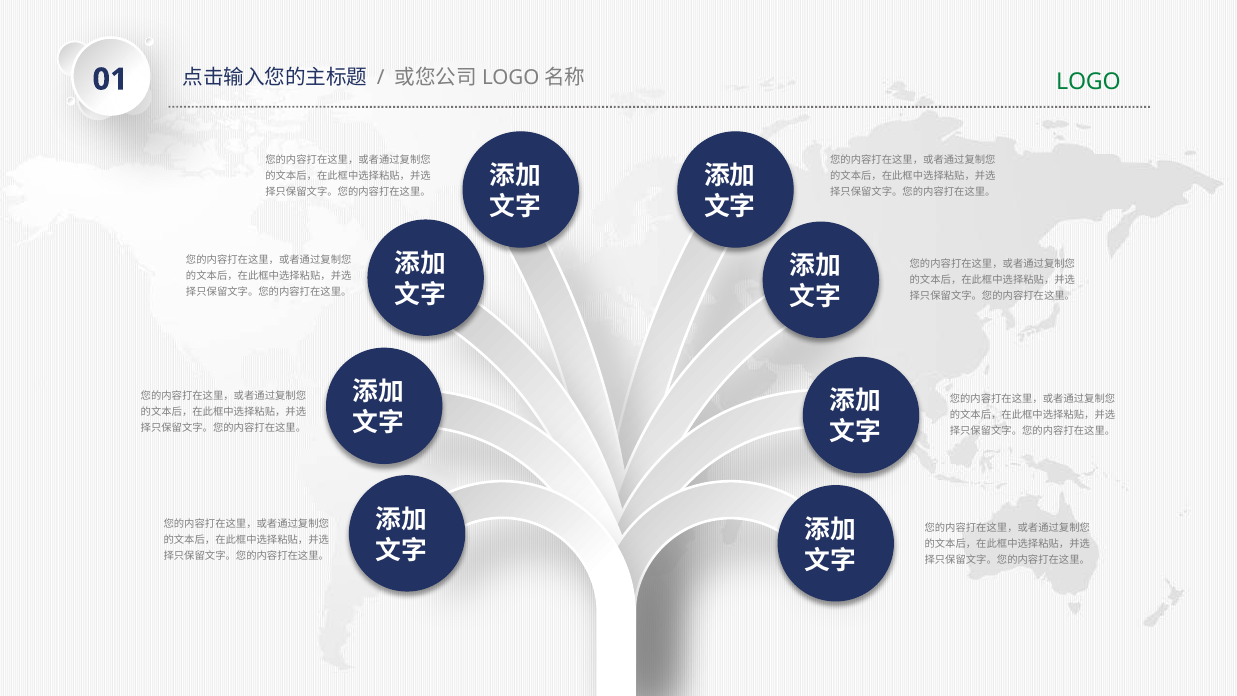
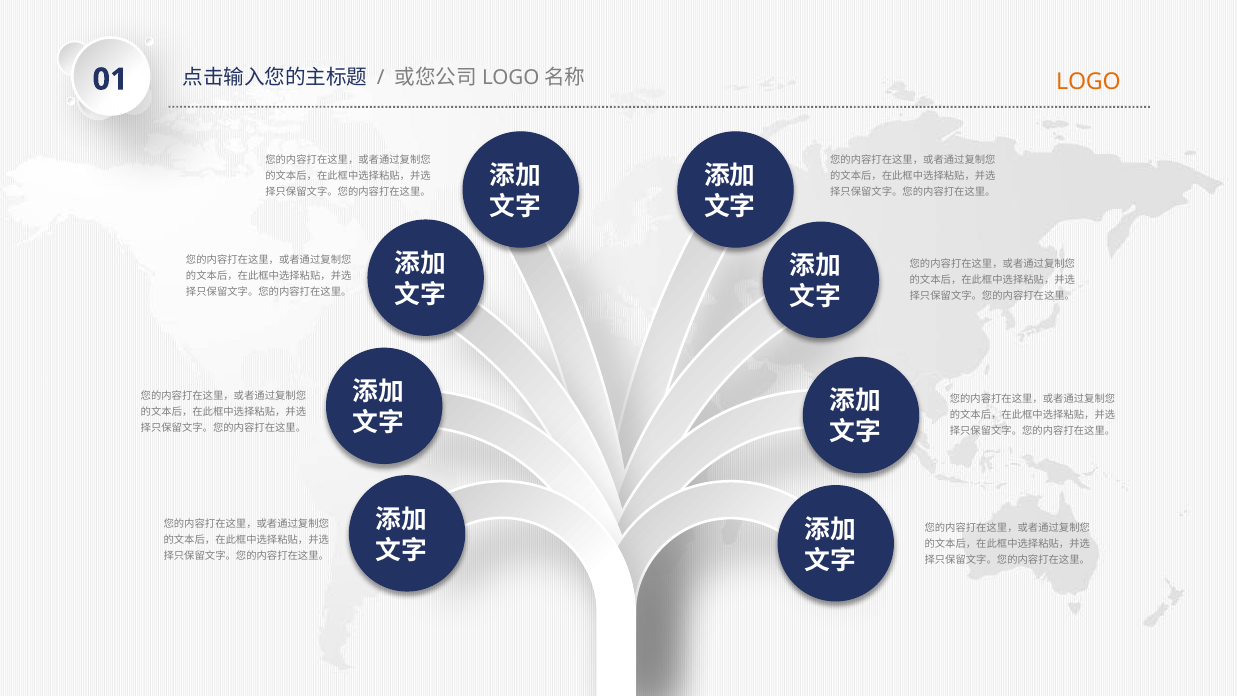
LOGO colour: green -> orange (1088, 81)
